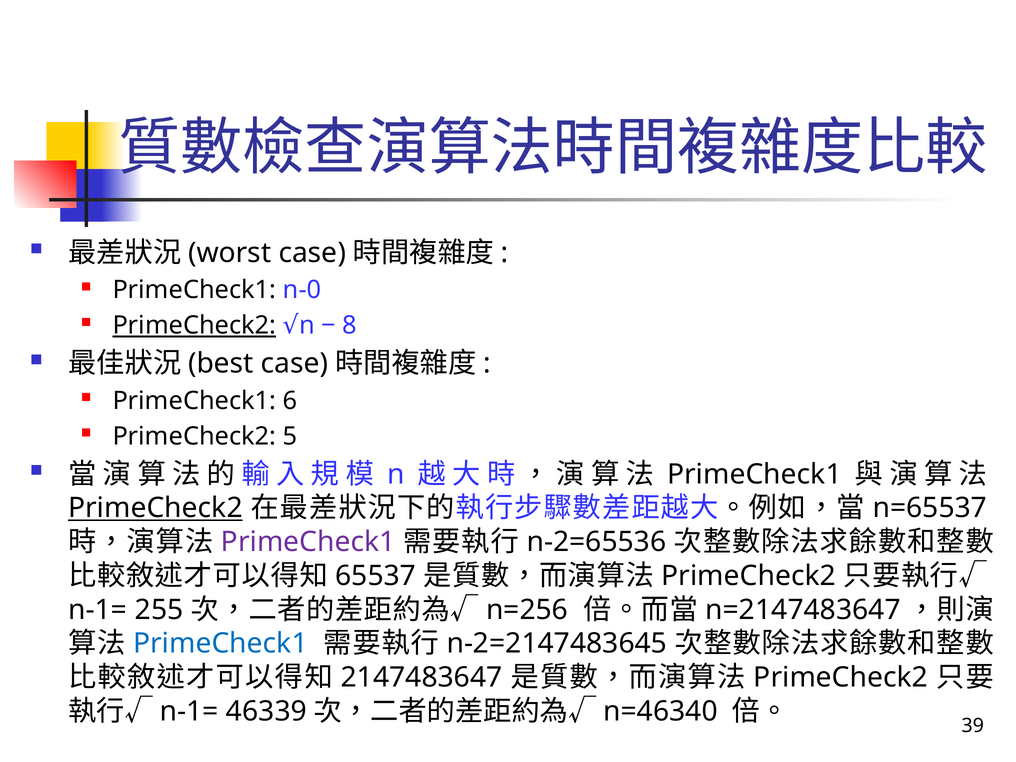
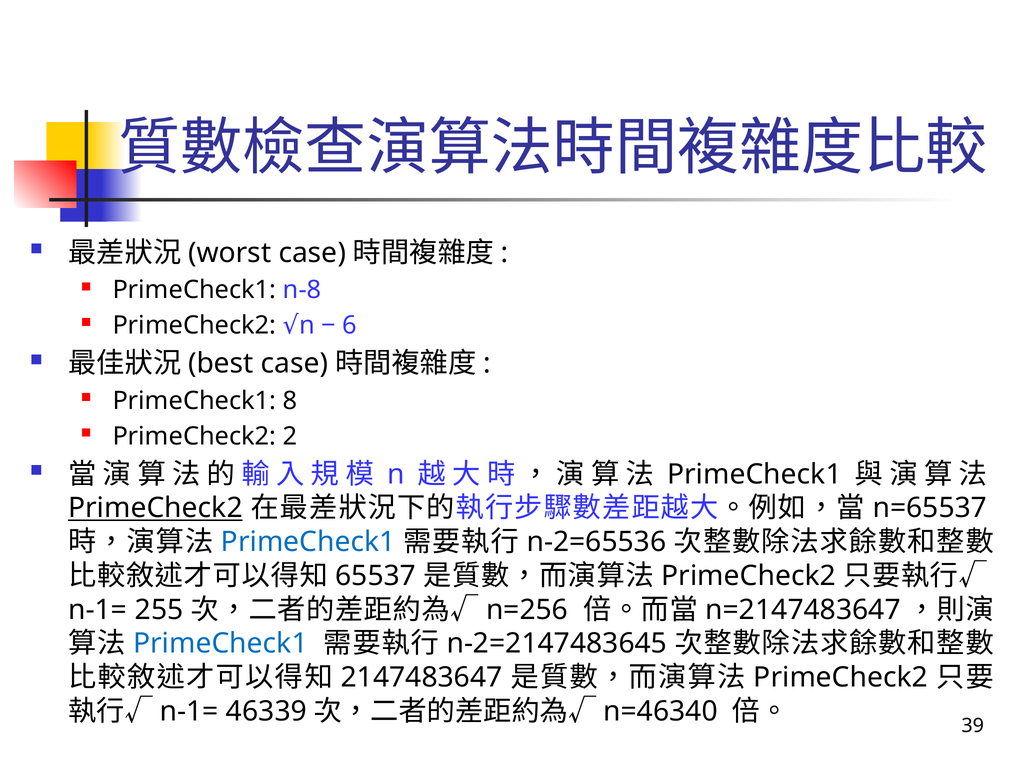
n-0: n-0 -> n-8 (302, 290)
PrimeCheck2 underline: present -> none (194, 326)
8: 8 -> 6 (350, 326)
6: 6 -> 8 (290, 401)
5: 5 -> 2 (290, 436)
PrimeCheck1 colour: purple -> blue (308, 542)
